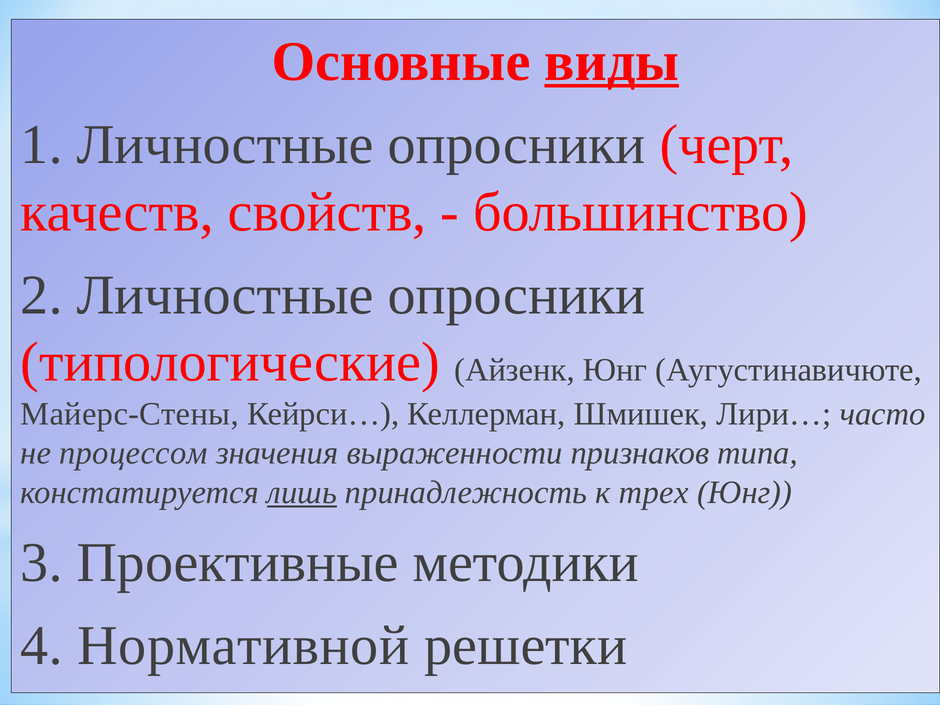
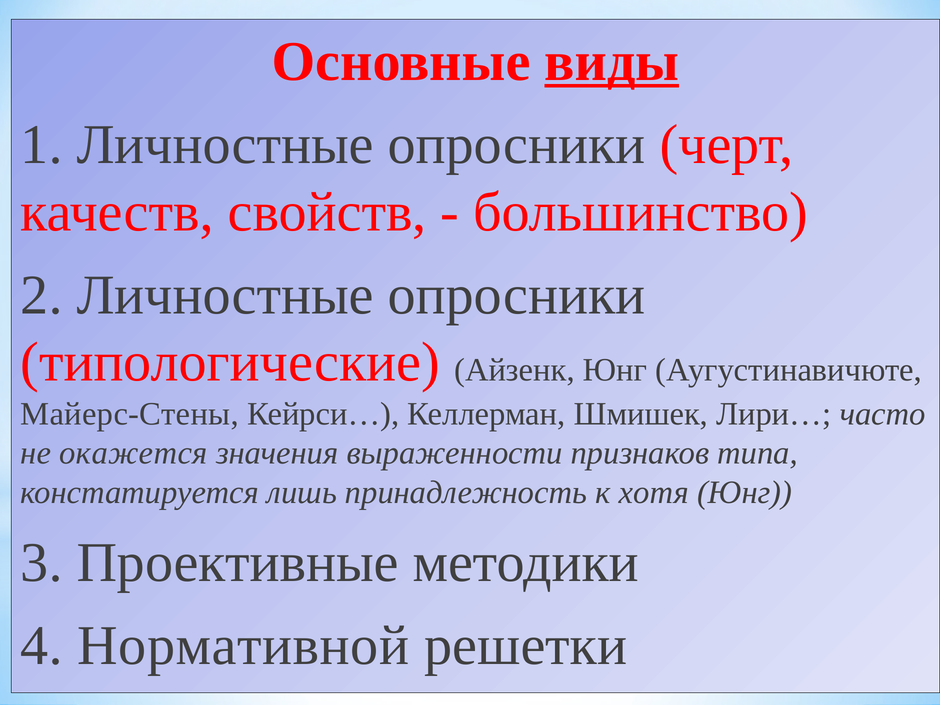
процессом: процессом -> окажется (133, 453)
лишь underline: present -> none (302, 492)
трех: трех -> хотя (654, 492)
